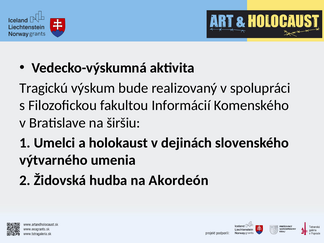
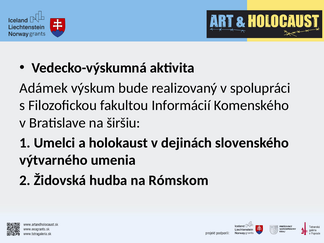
Tragickú: Tragickú -> Adámek (44, 88)
Akordeón: Akordeón -> Rómskom (179, 180)
